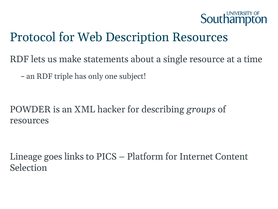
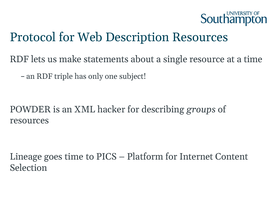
goes links: links -> time (74, 156)
